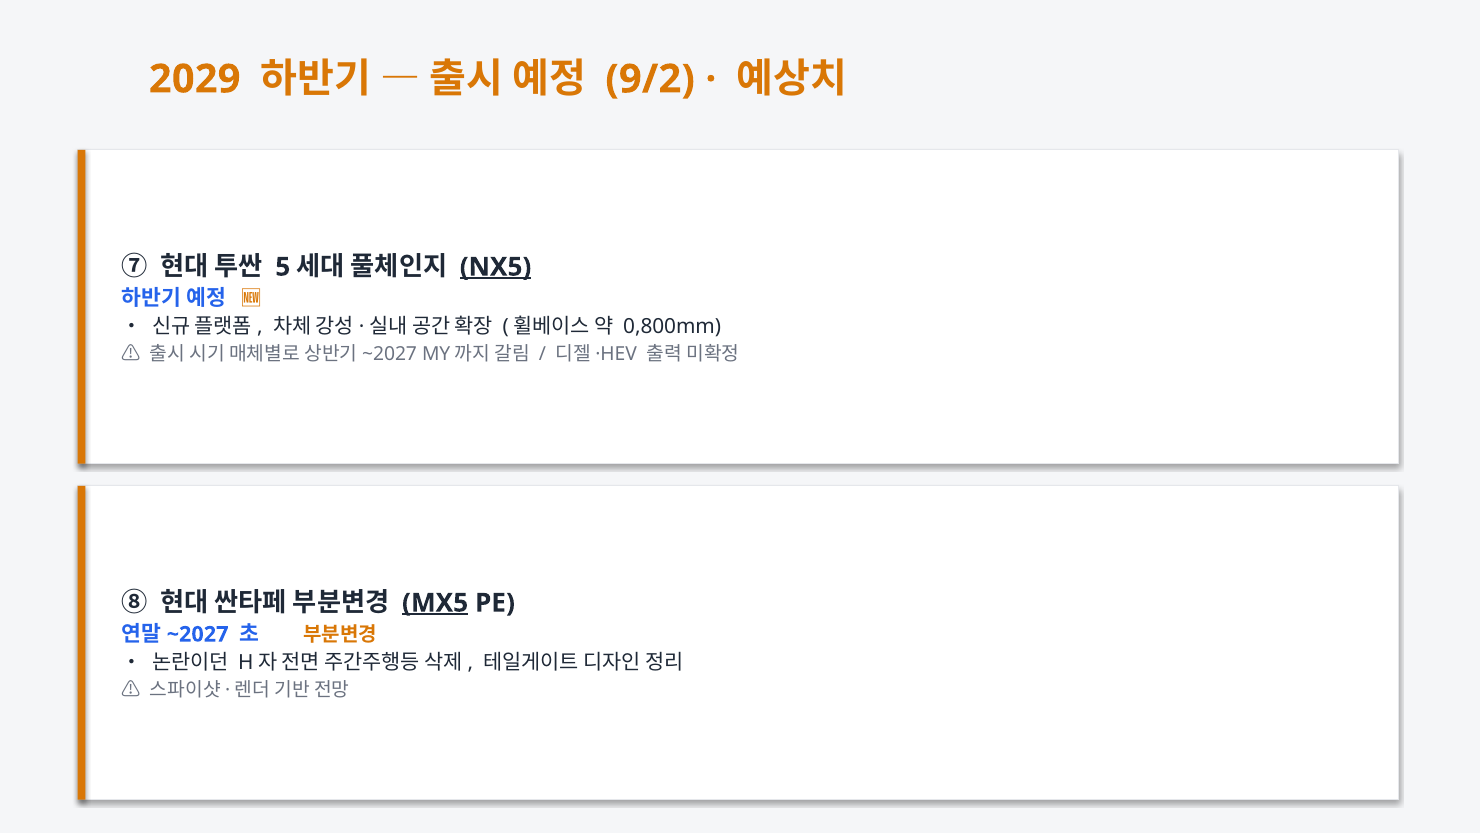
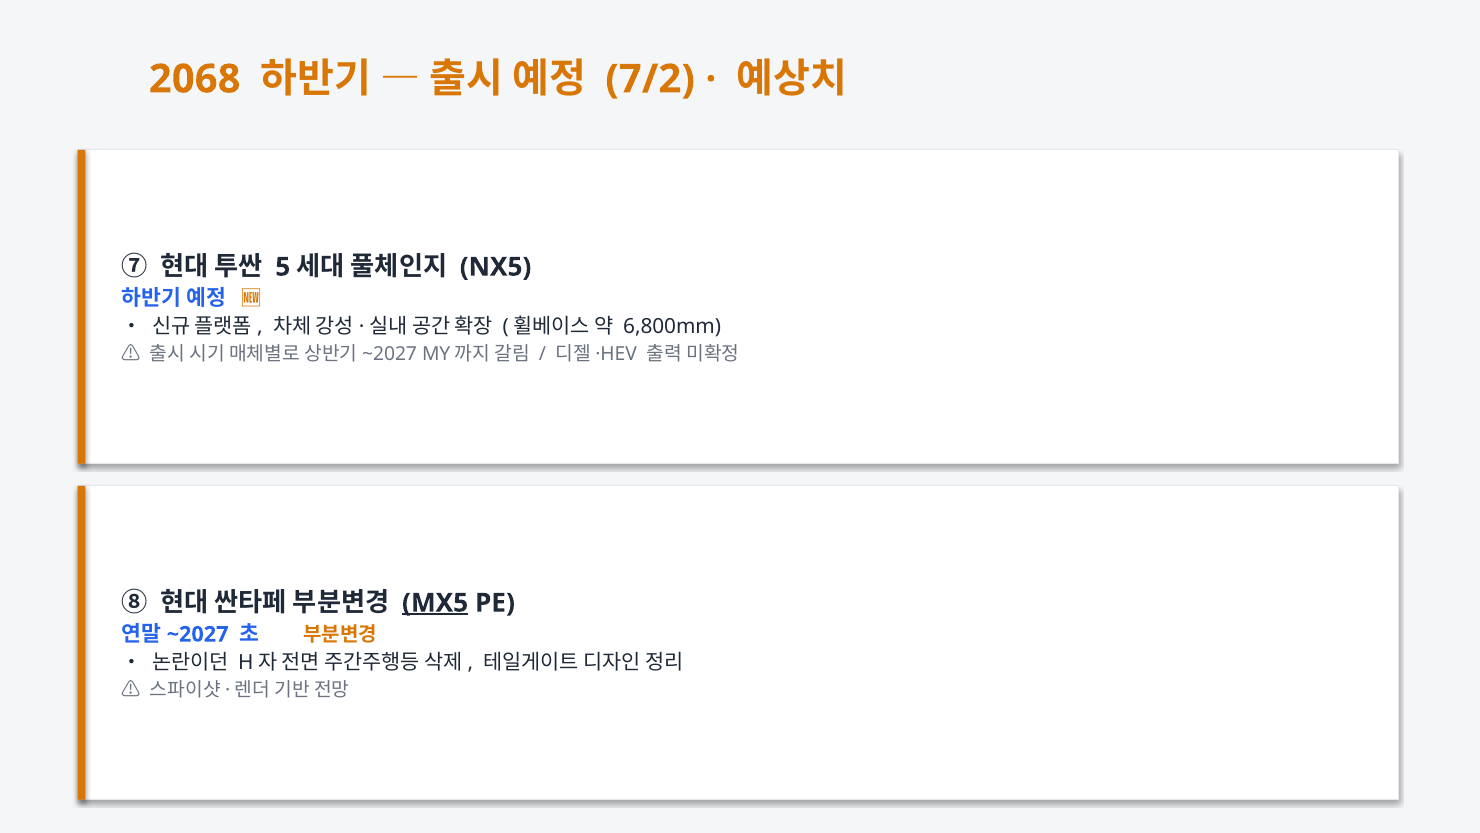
2029: 2029 -> 2068 (195, 79)
9/2: 9/2 -> 7/2 (650, 79)
NX5 underline: present -> none (496, 267)
0,800mm: 0,800mm -> 6,800mm (672, 327)
